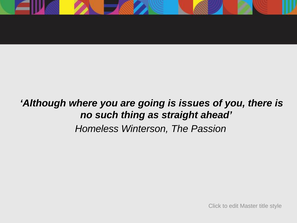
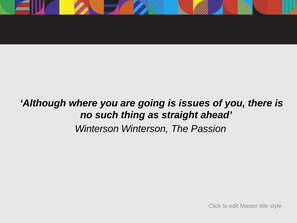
Homeless: Homeless -> Winterson (97, 129)
